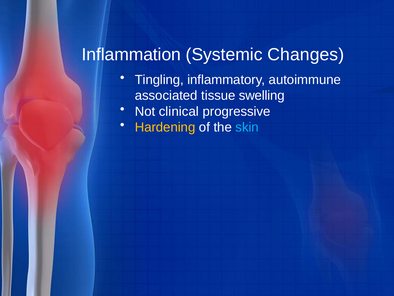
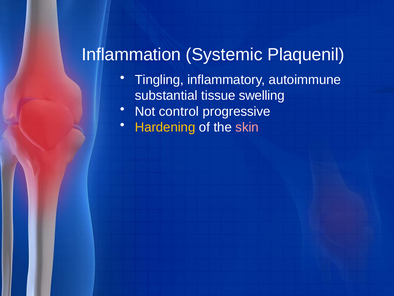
Changes: Changes -> Plaquenil (306, 54)
associated: associated -> substantial (166, 95)
clinical: clinical -> control (179, 111)
skin colour: light blue -> pink (247, 127)
